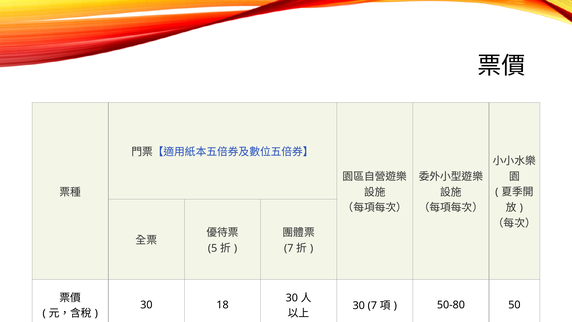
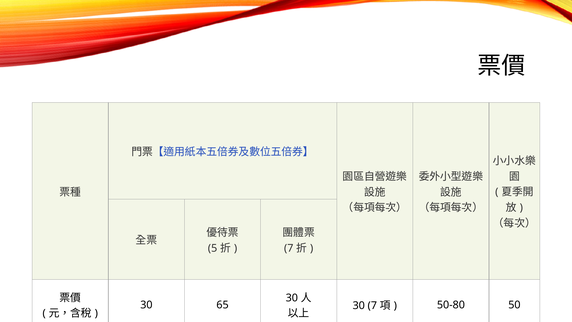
18: 18 -> 65 (223, 305)
